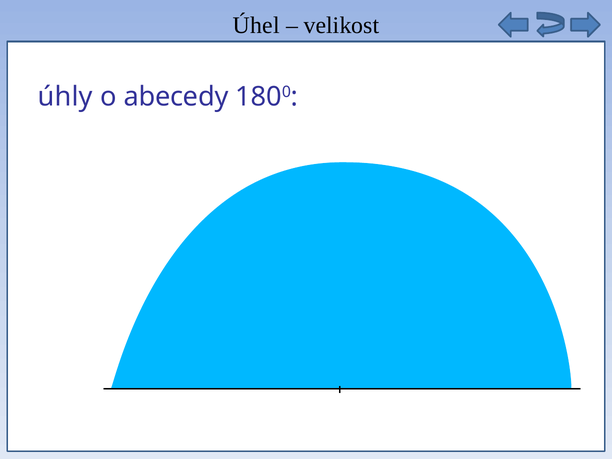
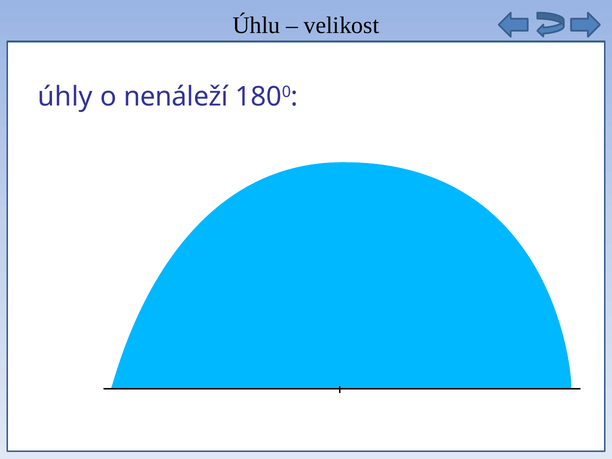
Úhel: Úhel -> Úhlu (257, 25)
abecedy: abecedy -> nenáleží (176, 97)
